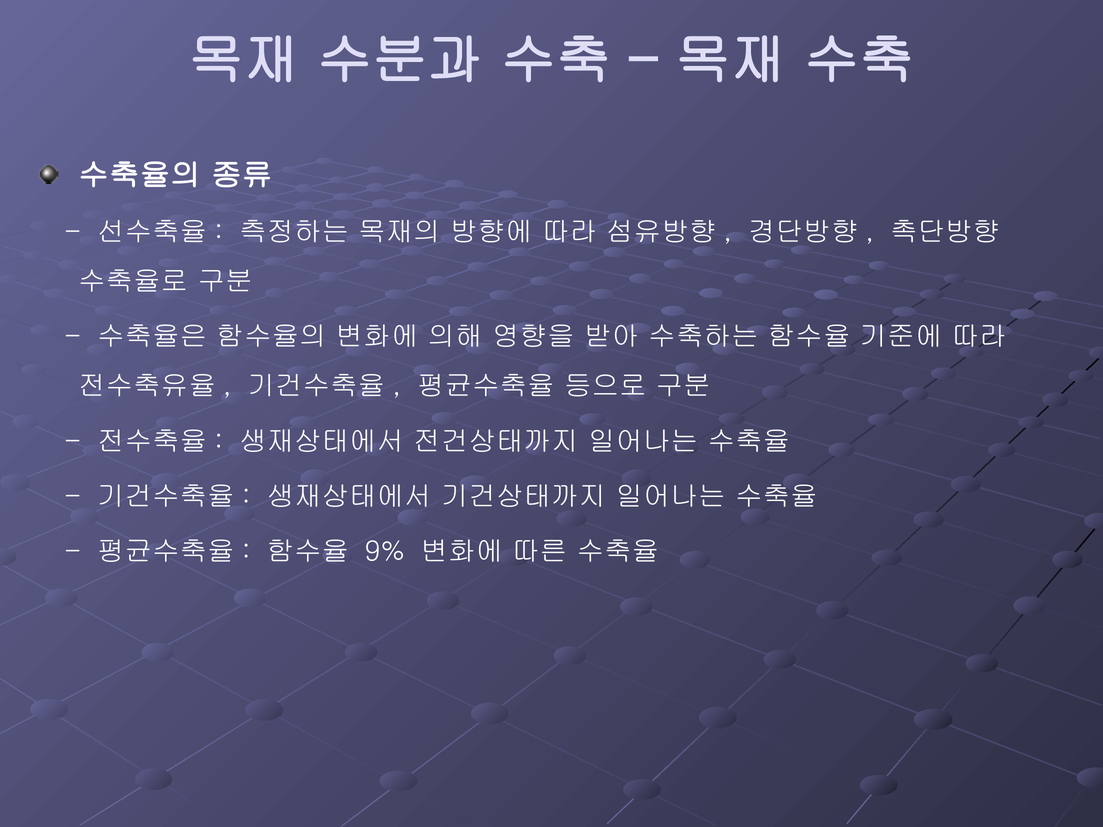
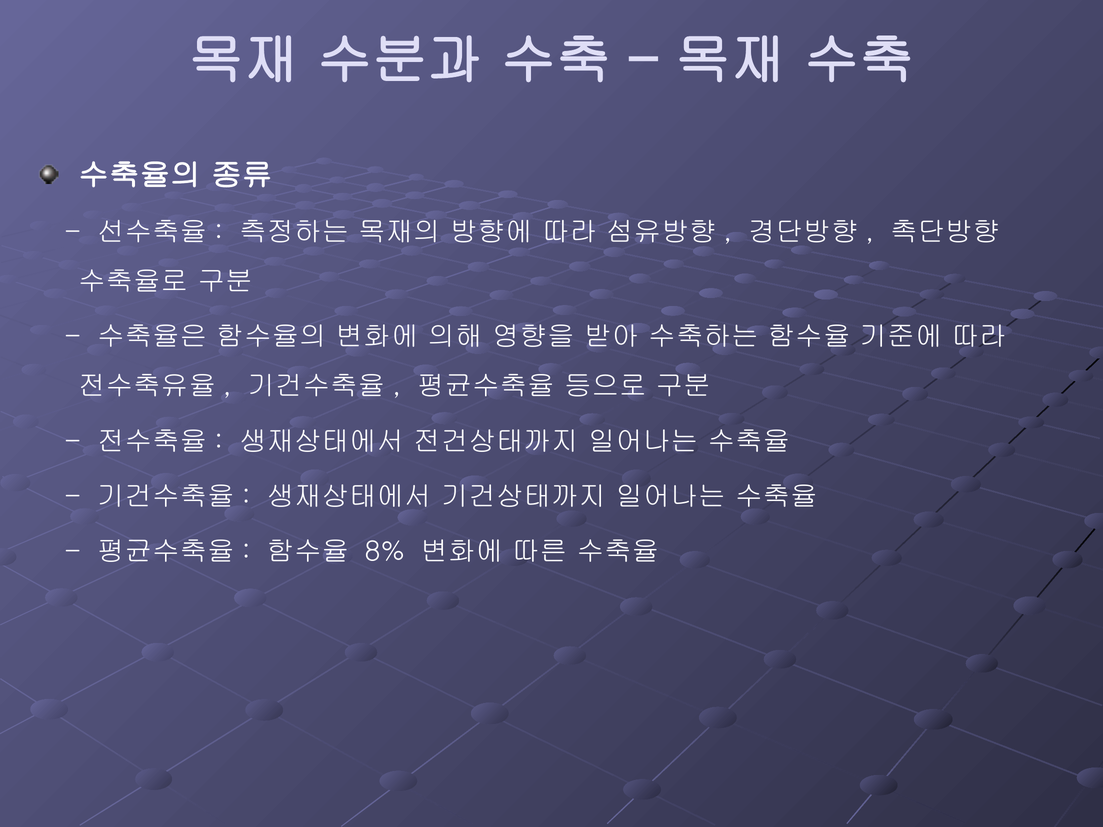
9%: 9% -> 8% (385, 552)
